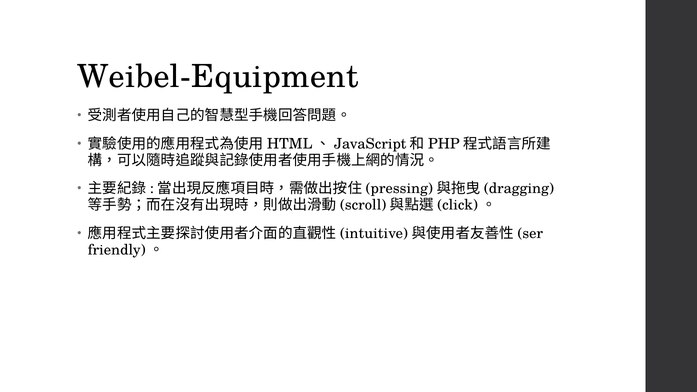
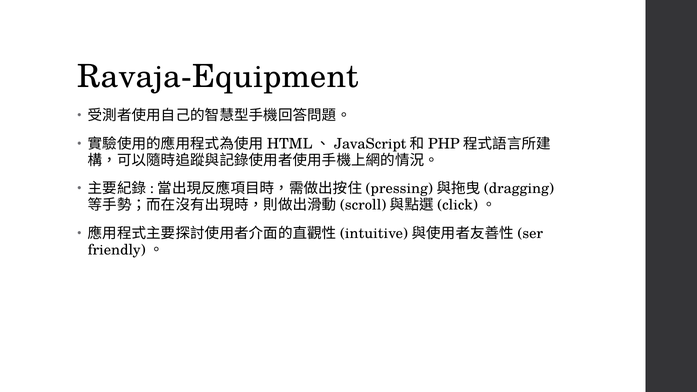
Weibel-Equipment: Weibel-Equipment -> Ravaja-Equipment (218, 77)
